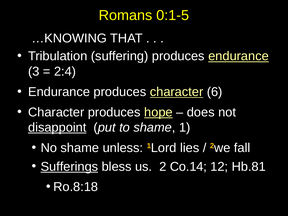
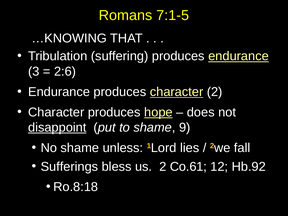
0:1-5: 0:1-5 -> 7:1-5 (173, 15)
2:4: 2:4 -> 2:6 (65, 72)
character 6: 6 -> 2 (215, 92)
1: 1 -> 9 (185, 128)
Sufferings underline: present -> none (69, 167)
Co.14: Co.14 -> Co.61 (188, 167)
Hb.81: Hb.81 -> Hb.92 (249, 167)
